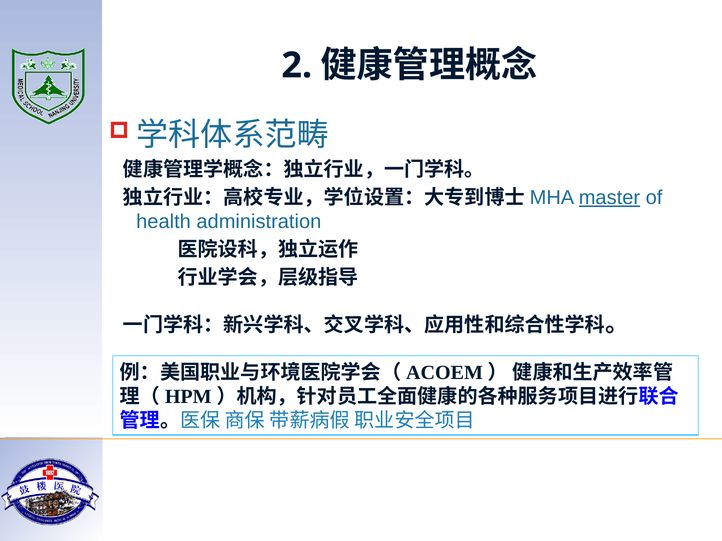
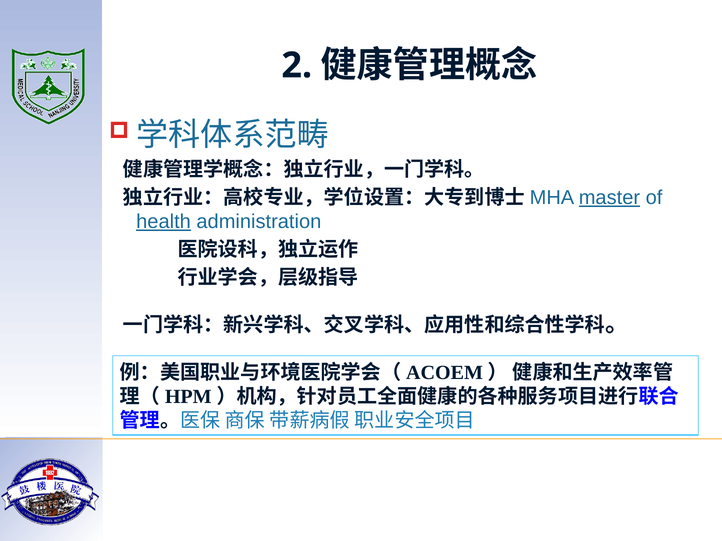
health underline: none -> present (164, 222)
